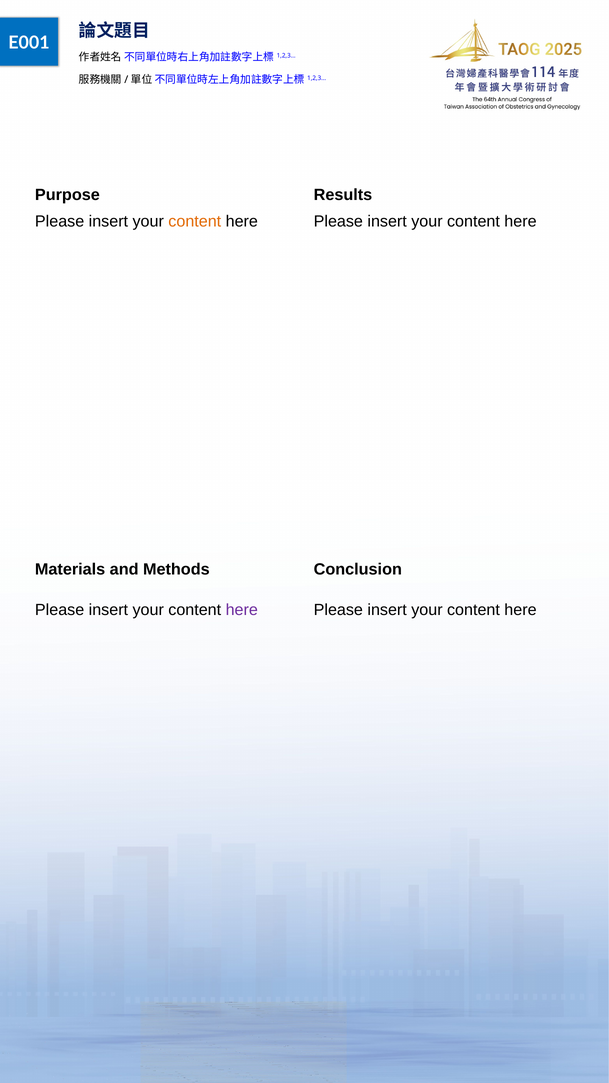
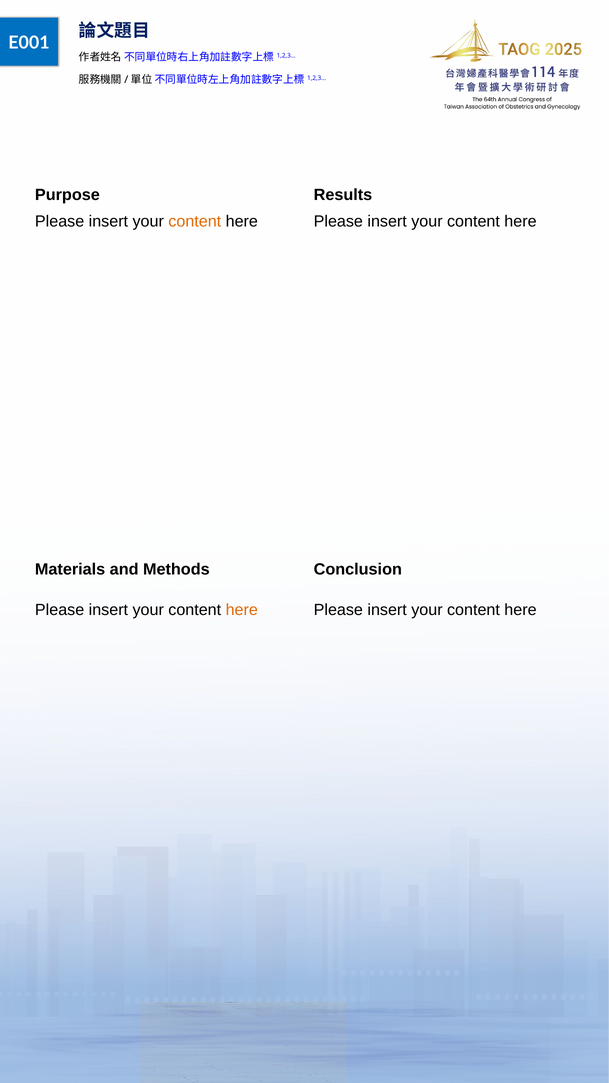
here colour: purple -> orange (242, 610)
